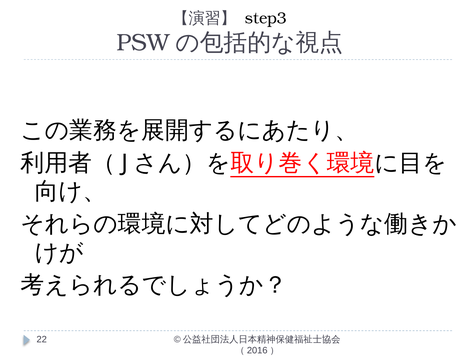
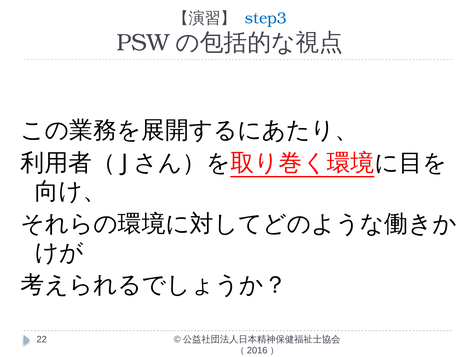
step3 colour: black -> blue (266, 18)
